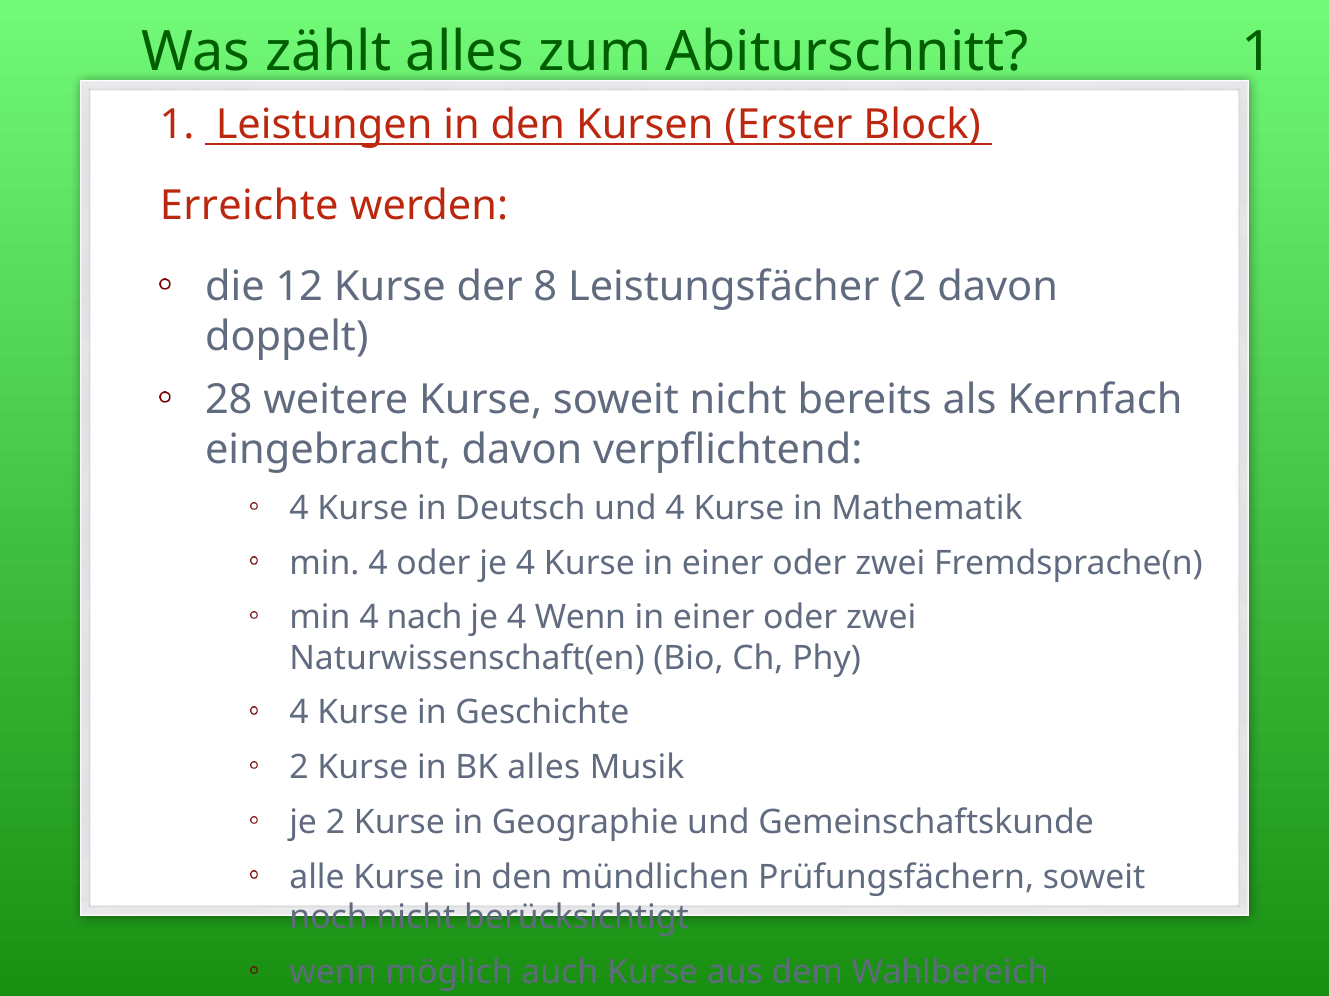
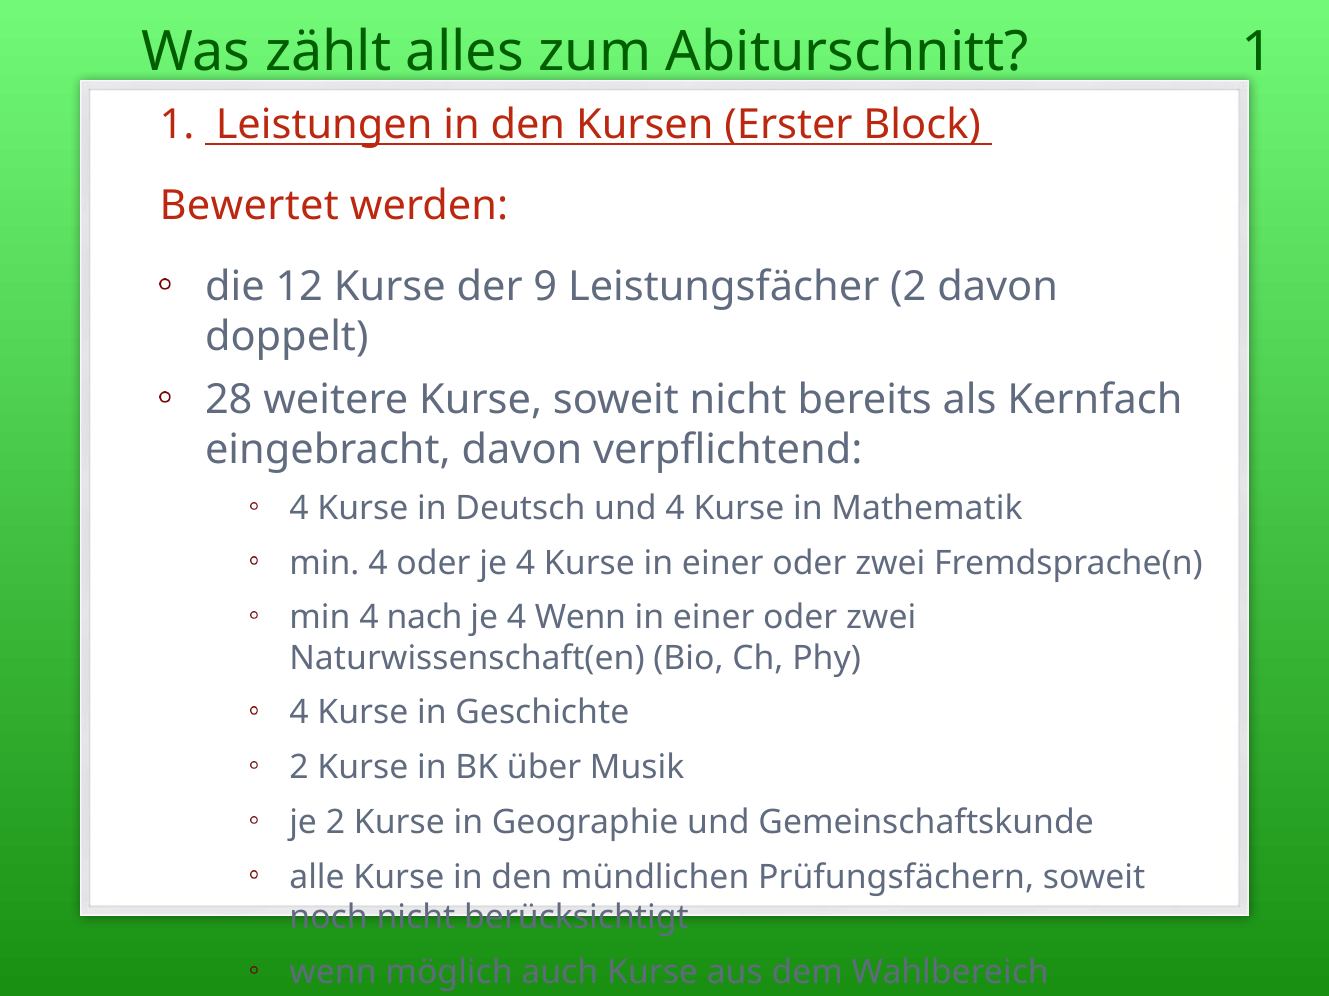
Erreichte: Erreichte -> Bewertet (249, 206)
8: 8 -> 9 (545, 287)
BK alles: alles -> über (544, 768)
